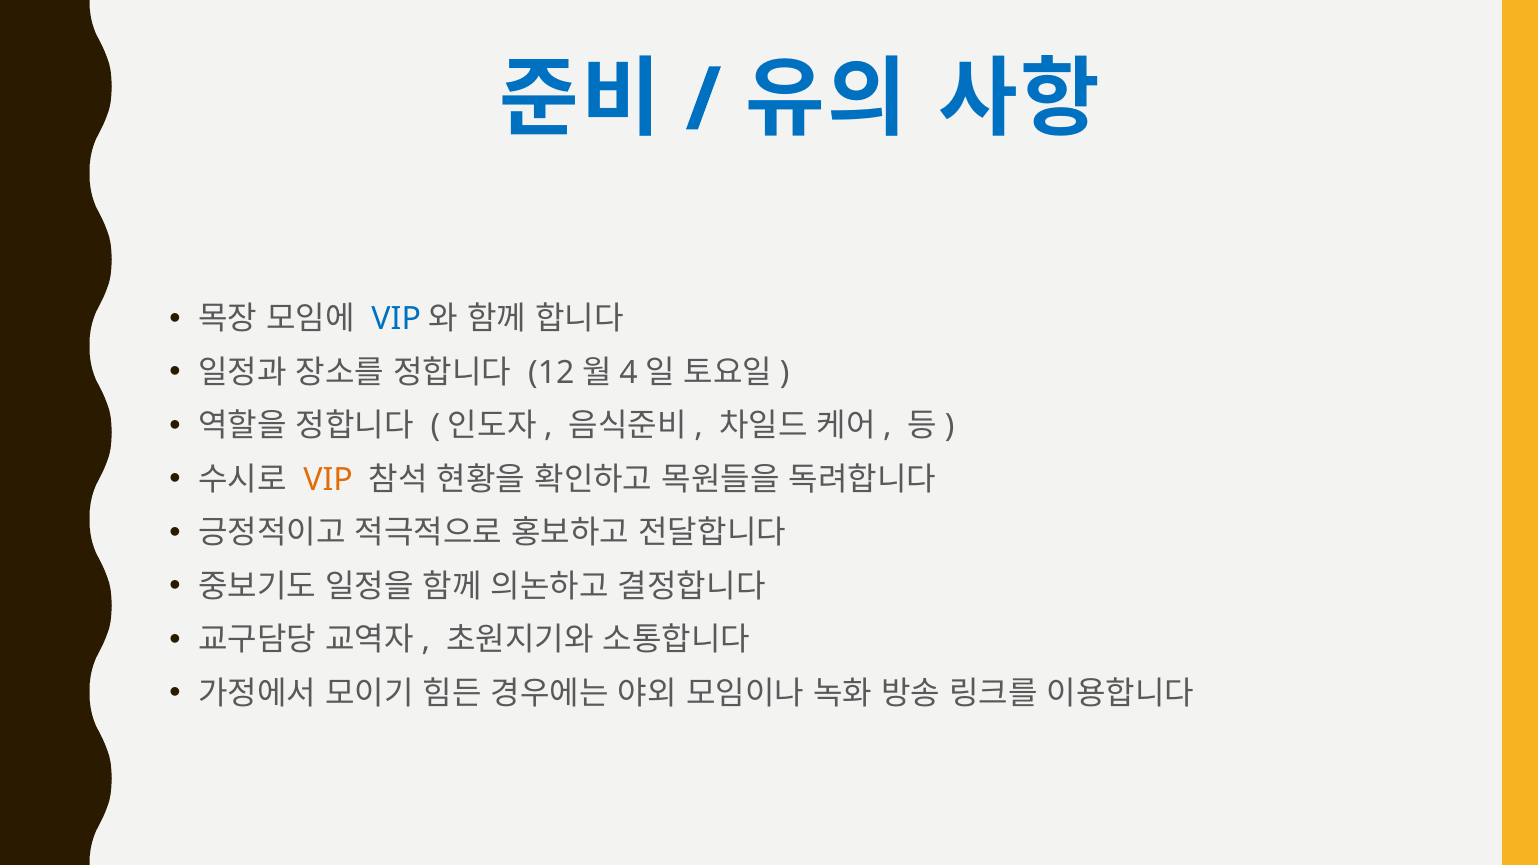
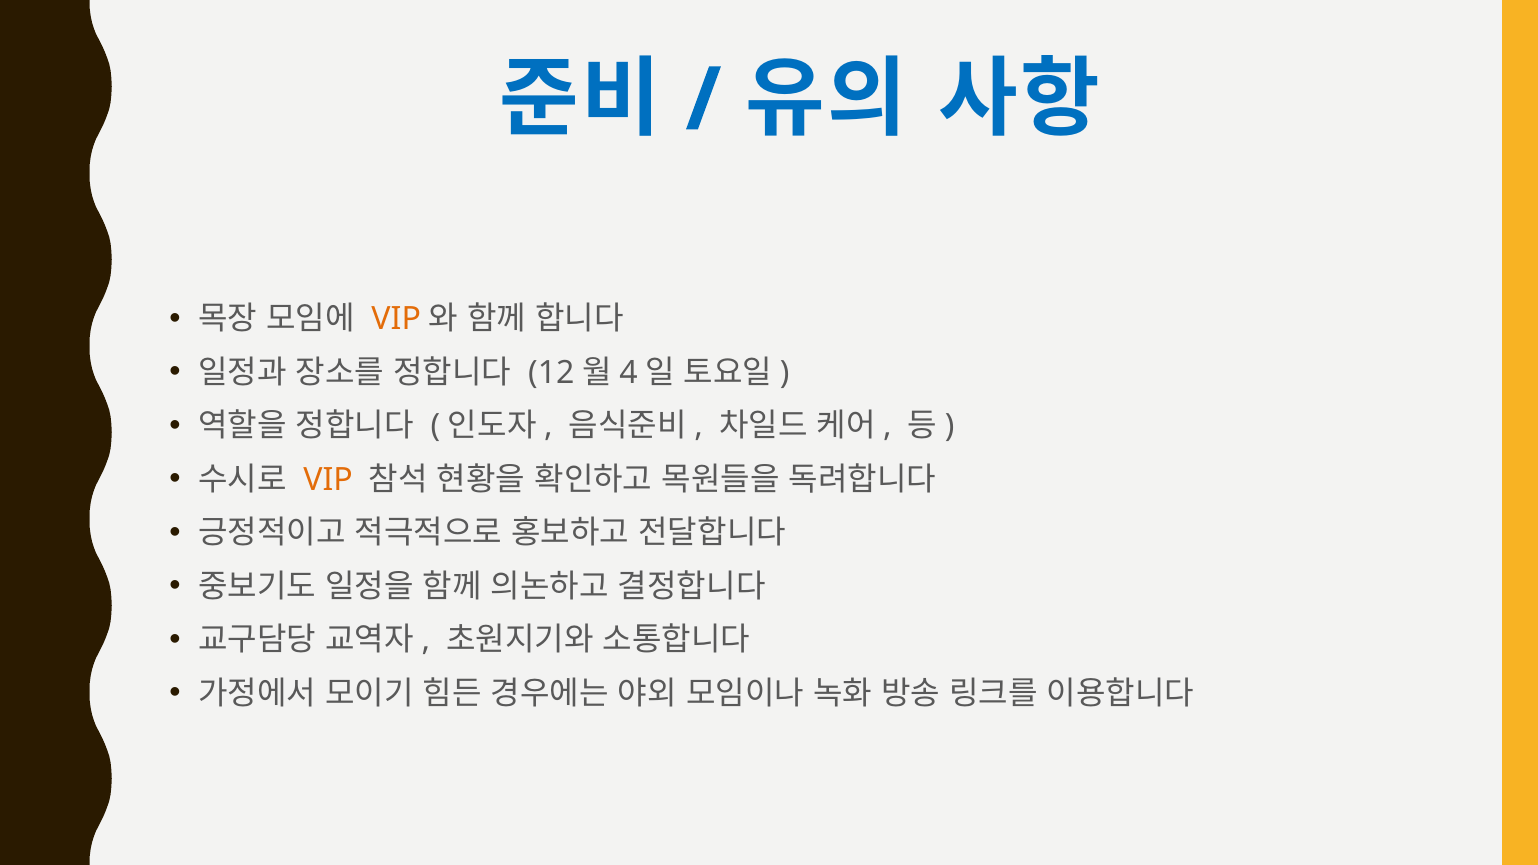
VIP colour: blue -> orange (396, 319)
